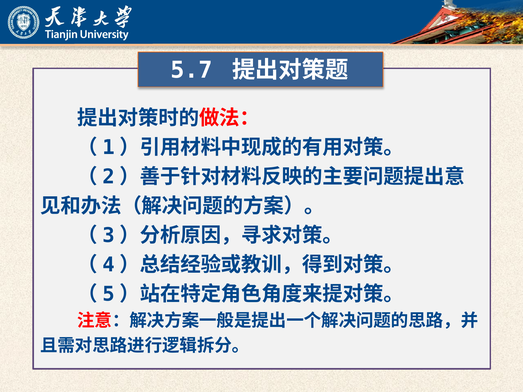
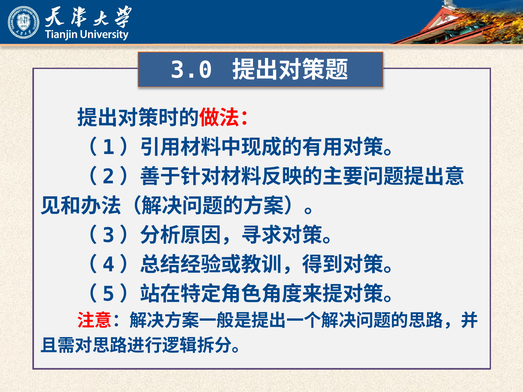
5.7: 5.7 -> 3.0 (191, 70)
